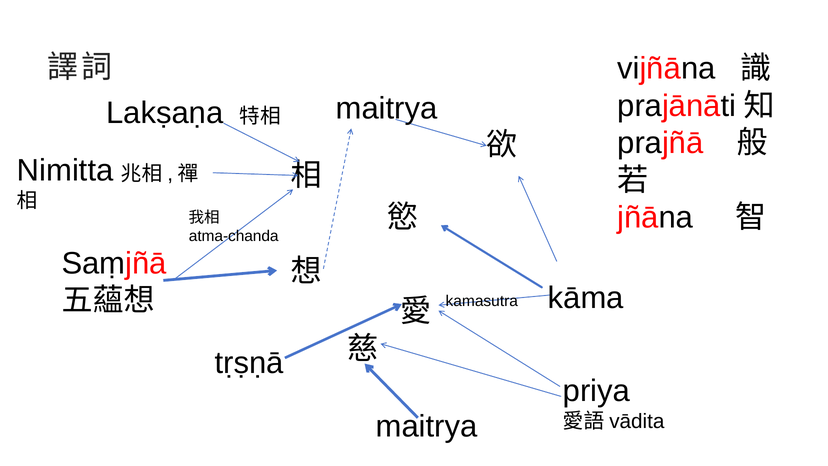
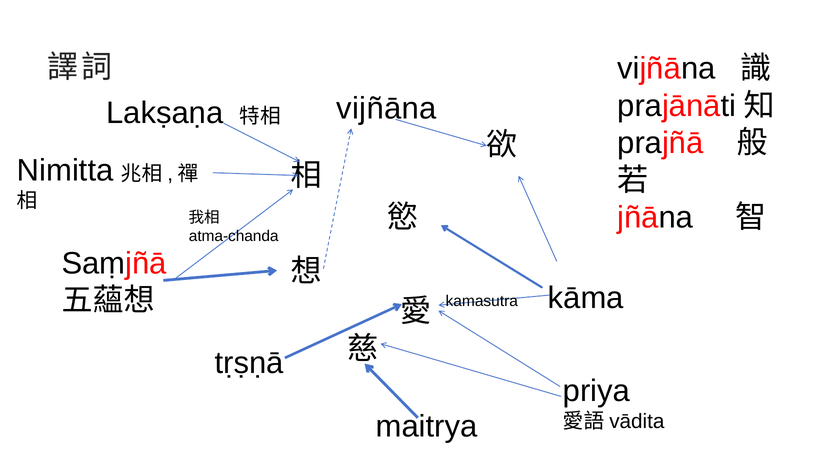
maitrya: maitrya -> vijñāna (387, 109)
